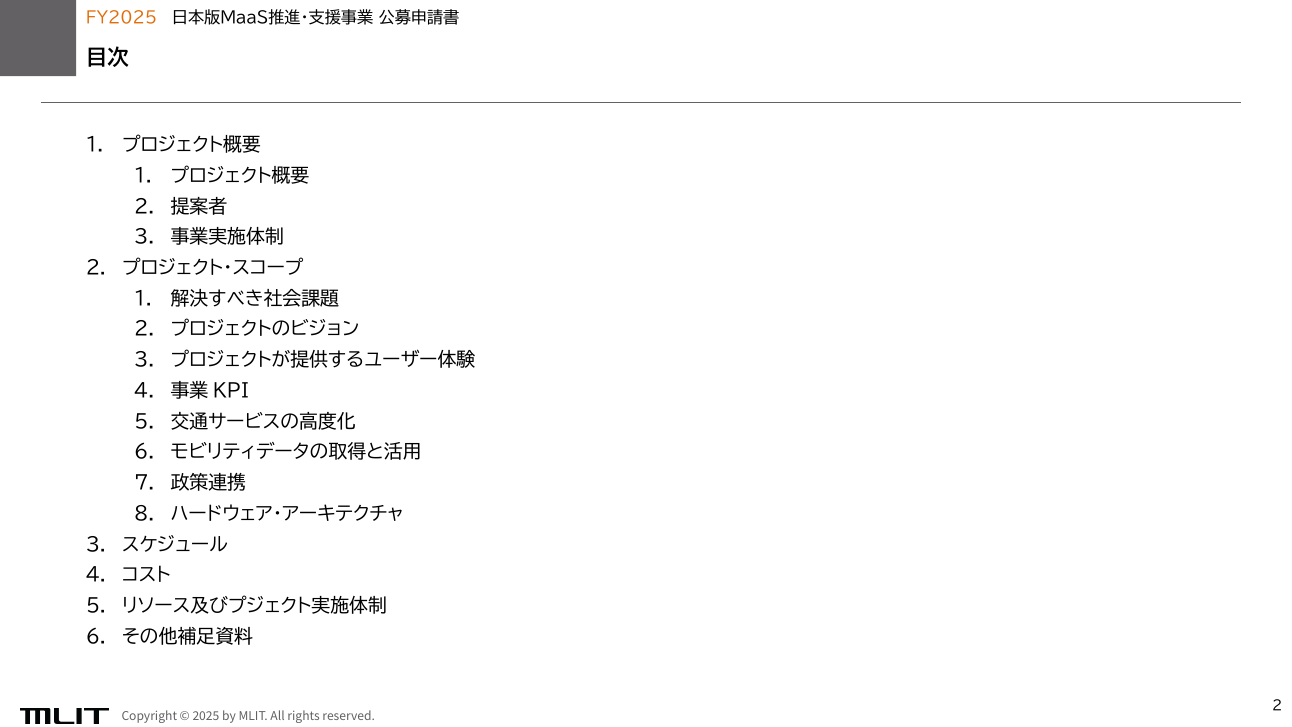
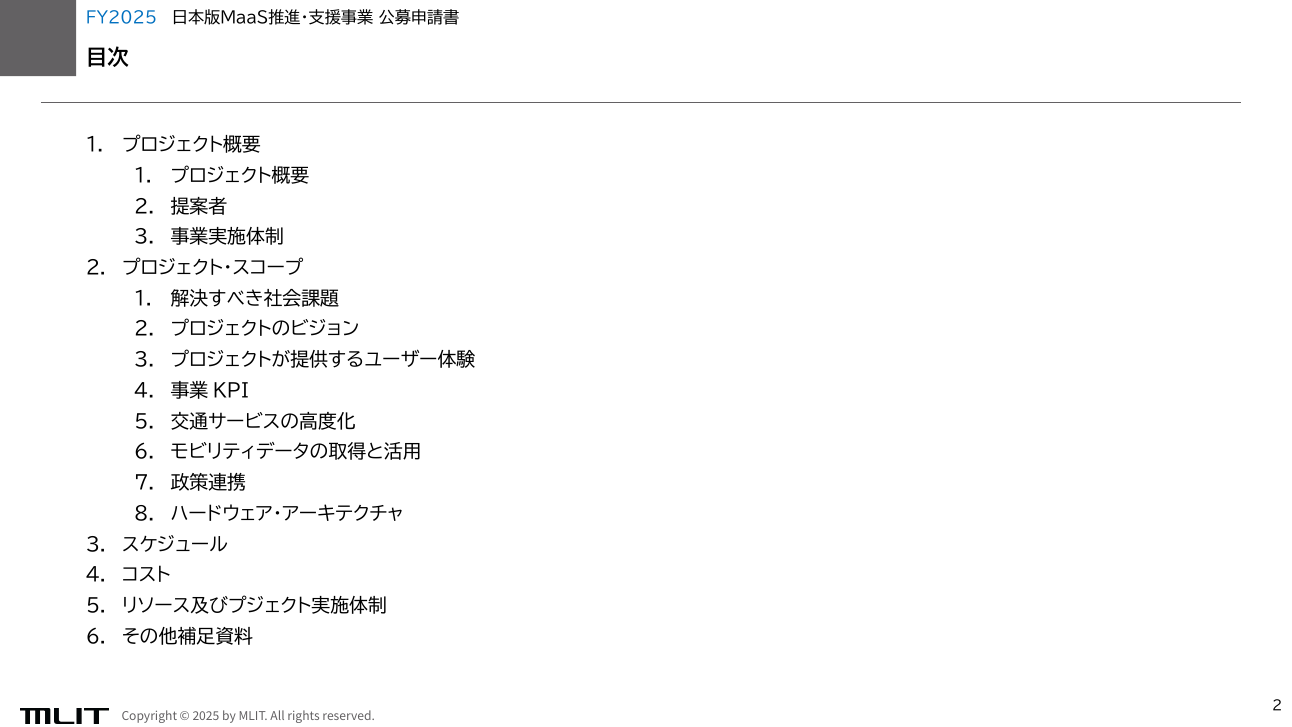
FY2025 colour: orange -> blue (122, 19)
